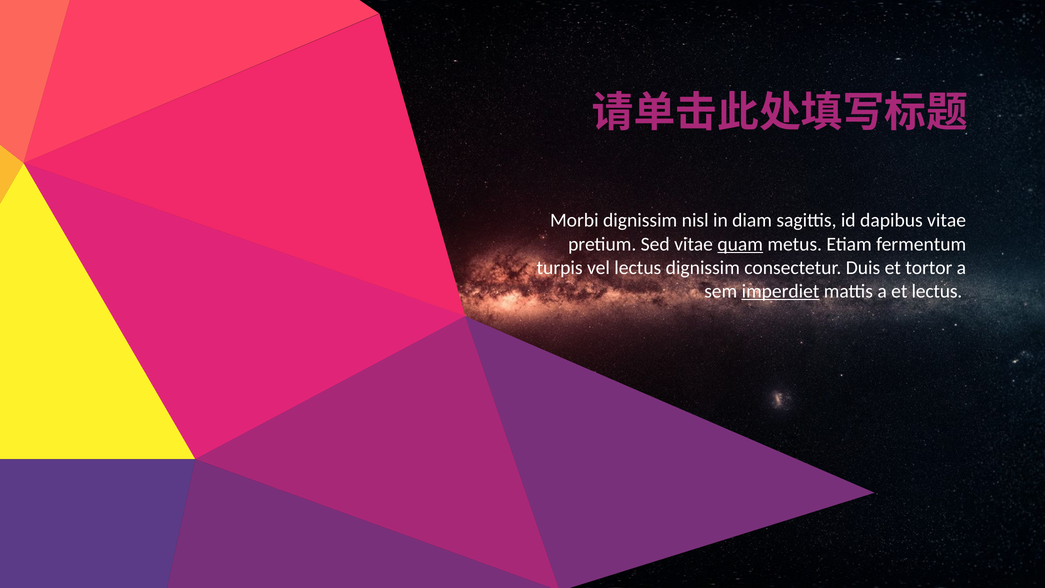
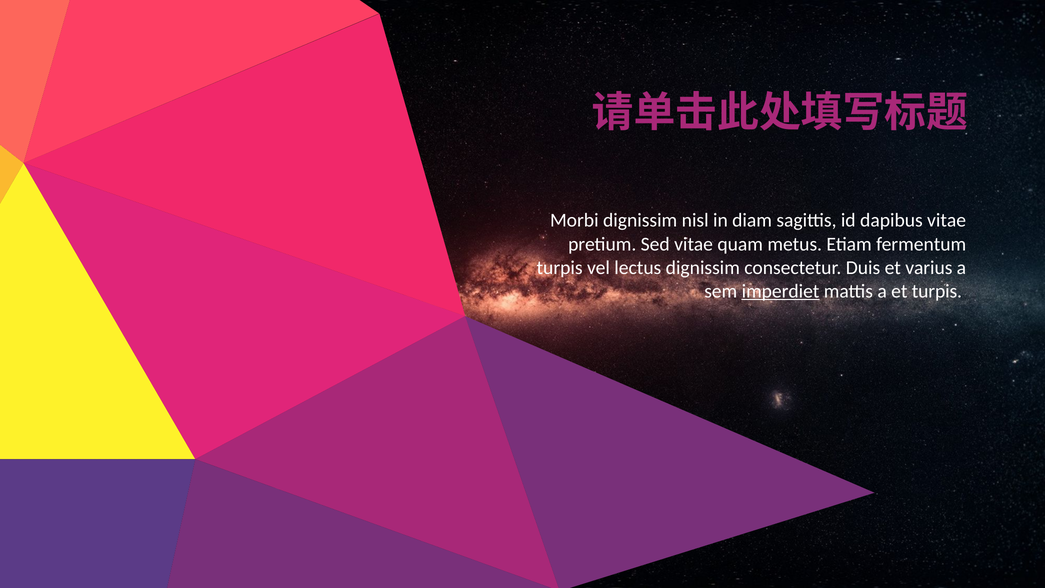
quam underline: present -> none (740, 244)
tortor: tortor -> varius (929, 267)
et lectus: lectus -> turpis (937, 291)
